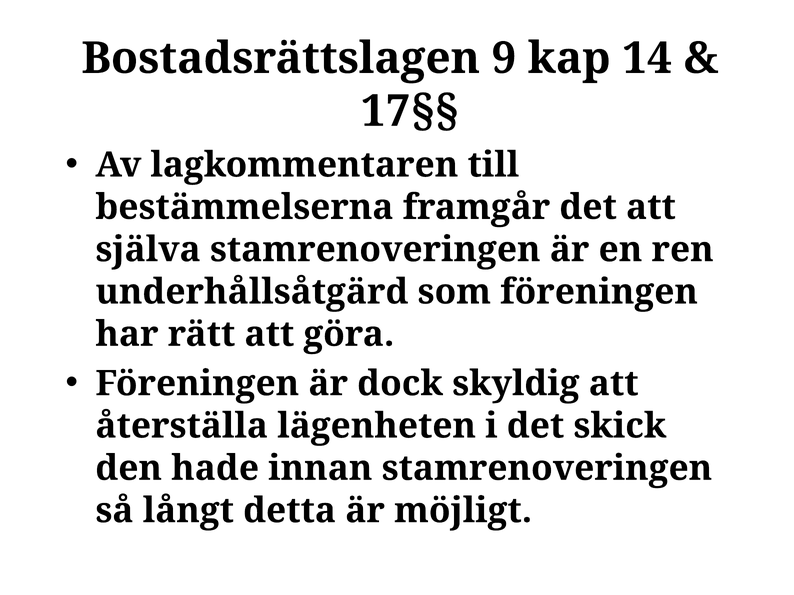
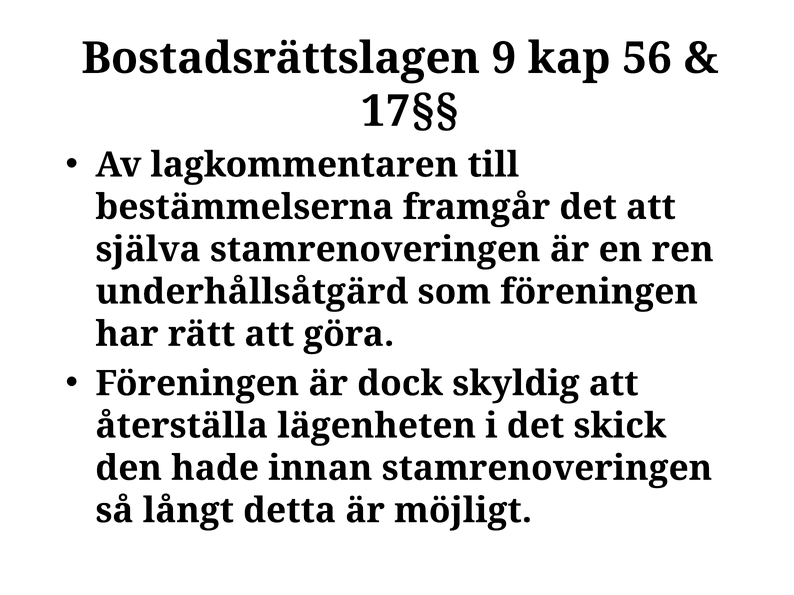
14: 14 -> 56 (647, 58)
